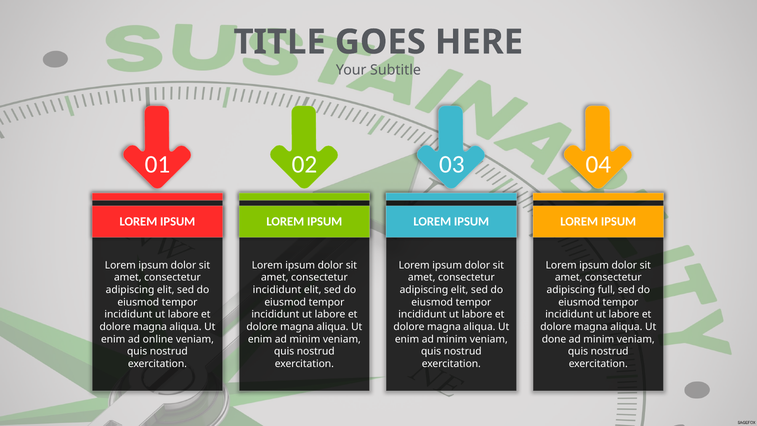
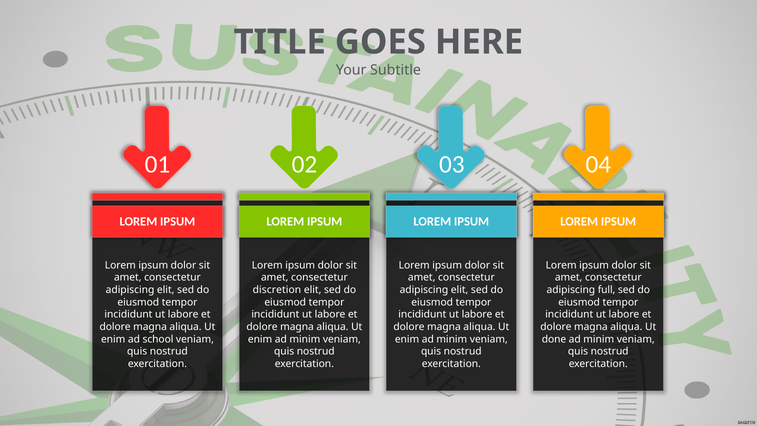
incididunt: incididunt -> discretion (277, 290)
online: online -> school (158, 339)
